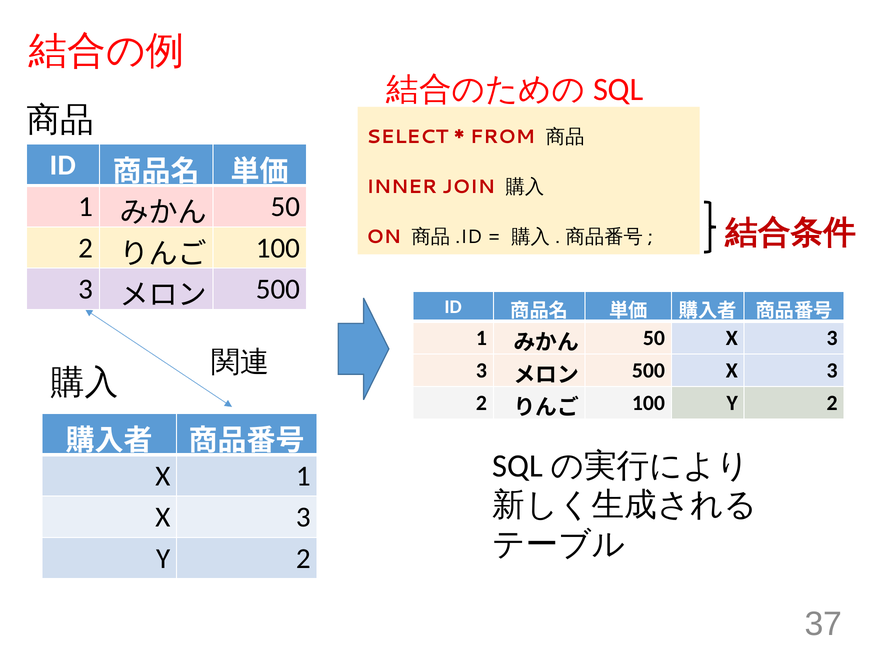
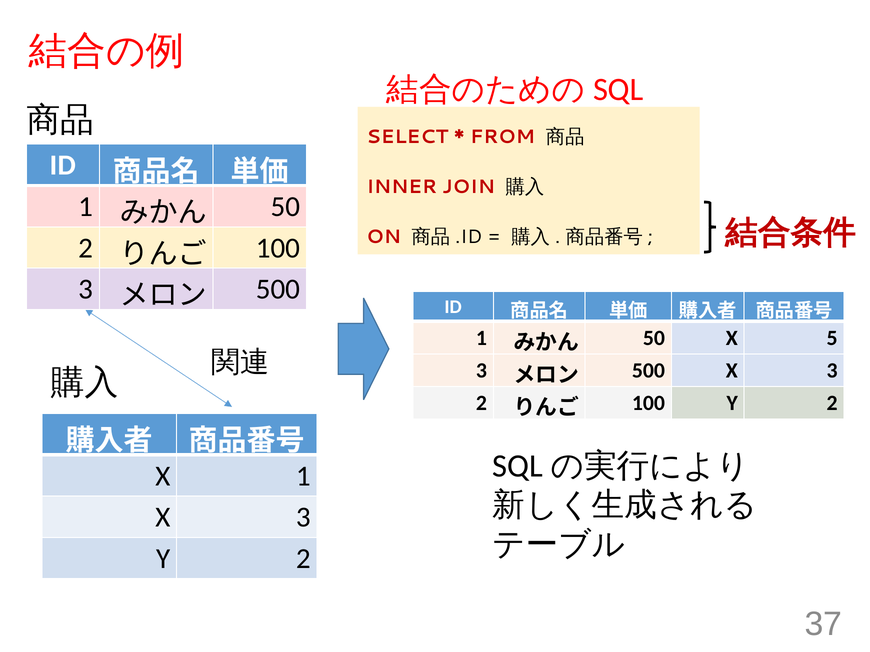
50 X 3: 3 -> 5 (832, 338)
